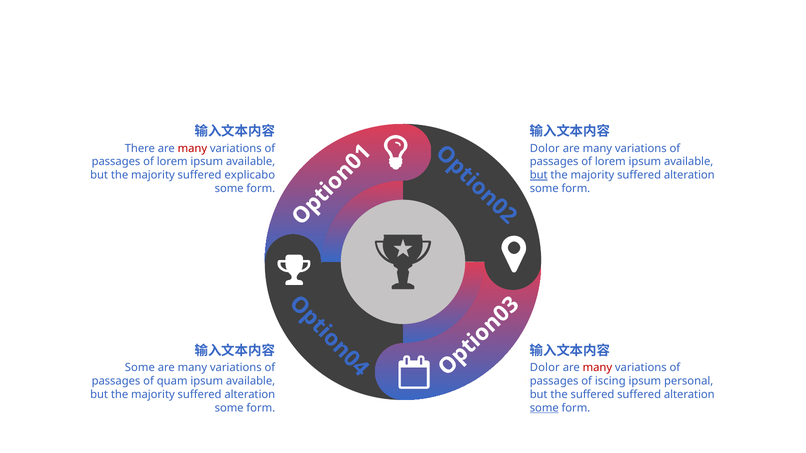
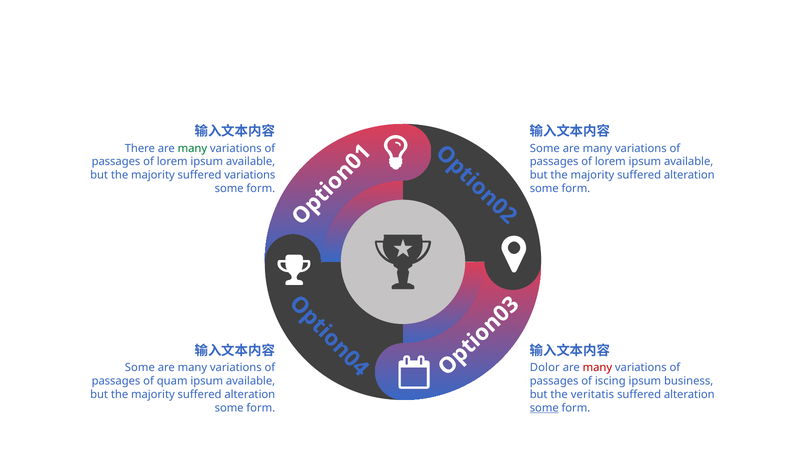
many colour: red -> green (192, 148)
Dolor: Dolor -> Some (545, 148)
suffered explicabo: explicabo -> variations (250, 175)
but underline: present -> none (539, 175)
personal: personal -> business (689, 381)
the suffered: suffered -> veritatis (592, 395)
